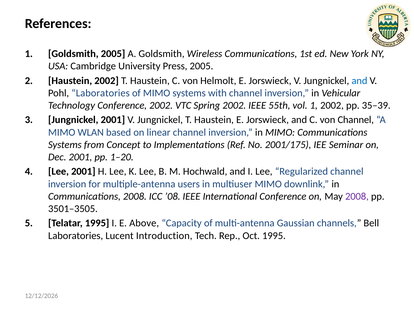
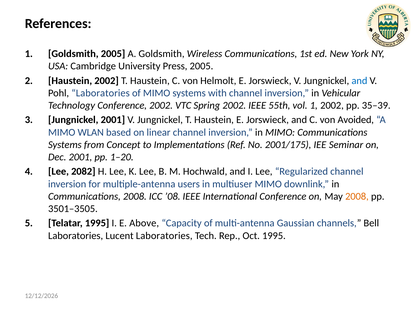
von Channel: Channel -> Avoided (356, 120)
Lee 2001: 2001 -> 2082 (83, 172)
2008 colour: purple -> orange (357, 197)
Lucent Introduction: Introduction -> Laboratories (164, 236)
